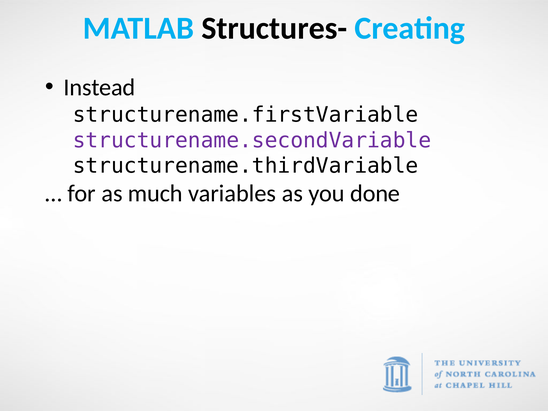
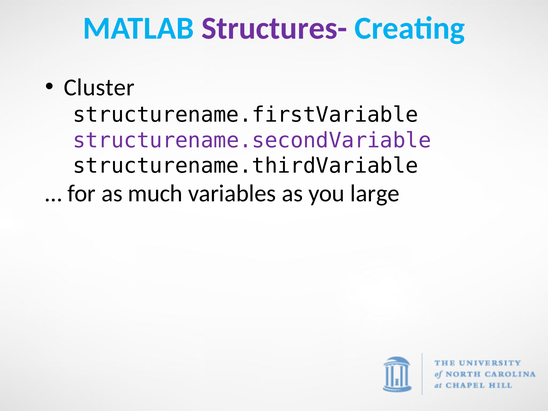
Structures- colour: black -> purple (274, 28)
Instead: Instead -> Cluster (99, 88)
done: done -> large (375, 194)
